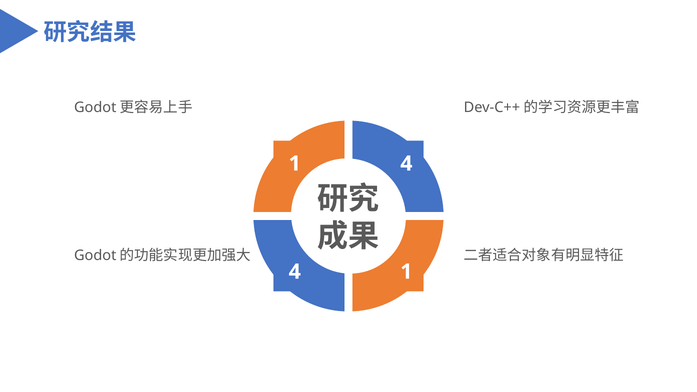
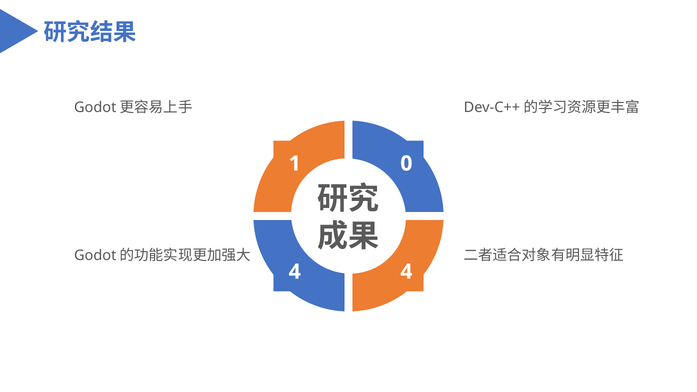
1 4: 4 -> 0 (406, 164)
4 1: 1 -> 4 (406, 272)
